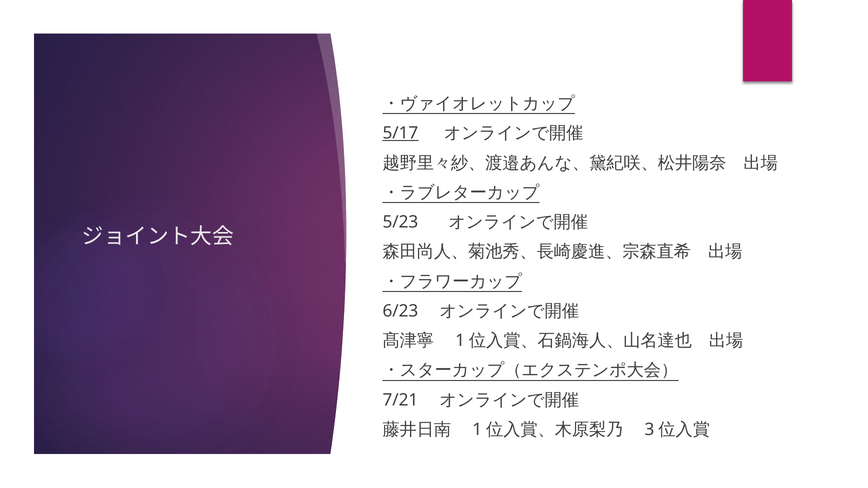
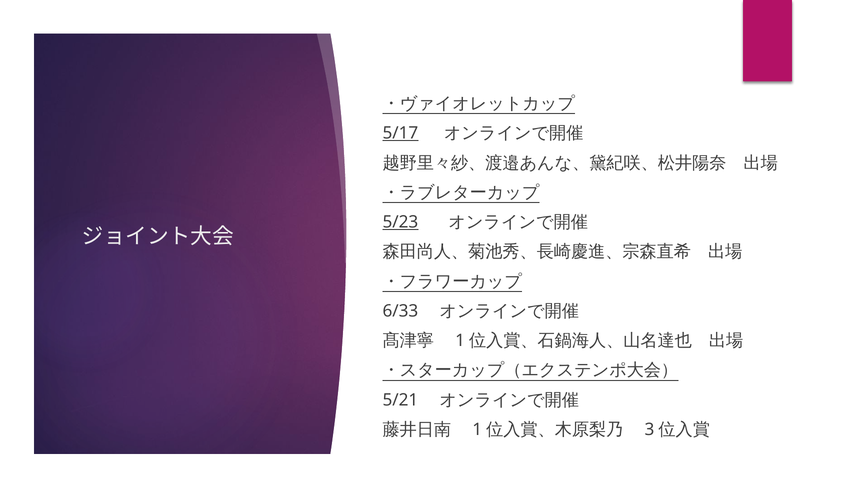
5/23 underline: none -> present (400, 222)
6/23: 6/23 -> 6/33 (400, 311)
7/21: 7/21 -> 5/21 (400, 400)
